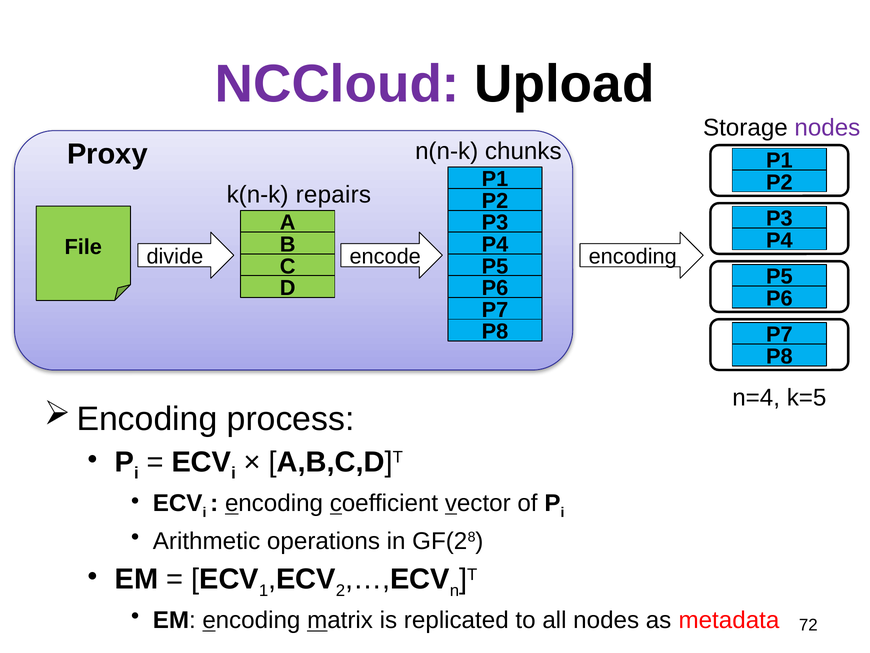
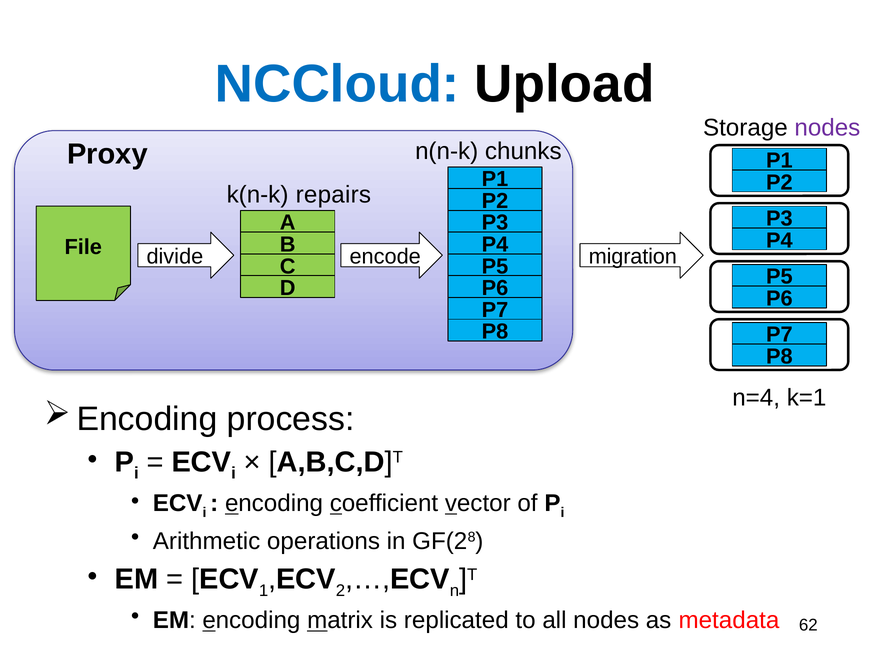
NCCloud colour: purple -> blue (337, 84)
encoding: encoding -> migration (633, 256)
k=5: k=5 -> k=1 (807, 397)
72: 72 -> 62 (808, 625)
